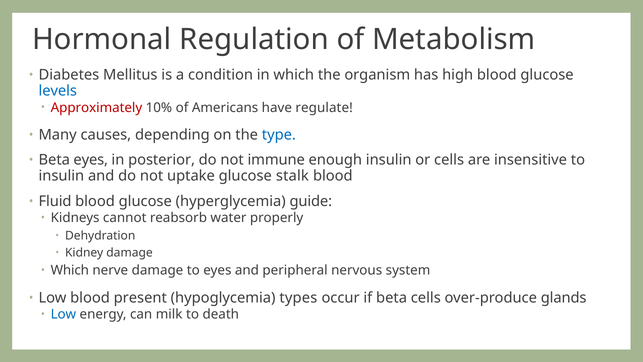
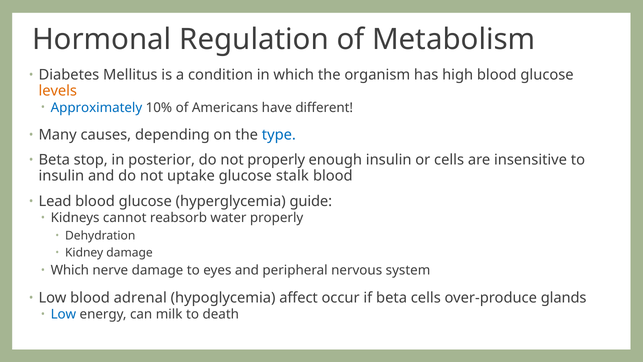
levels colour: blue -> orange (58, 91)
Approximately colour: red -> blue (96, 107)
regulate: regulate -> different (324, 107)
Beta eyes: eyes -> stop (91, 160)
not immune: immune -> properly (276, 160)
Fluid: Fluid -> Lead (55, 201)
present: present -> adrenal (140, 298)
types: types -> affect (299, 298)
